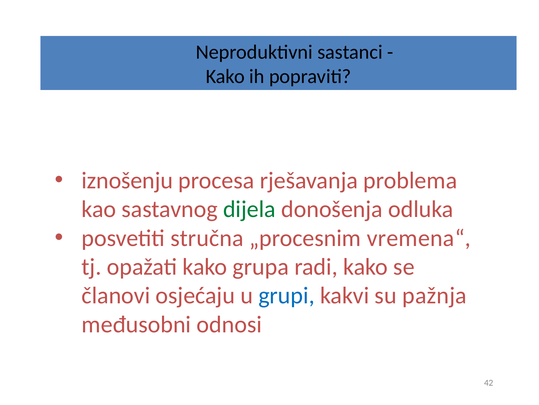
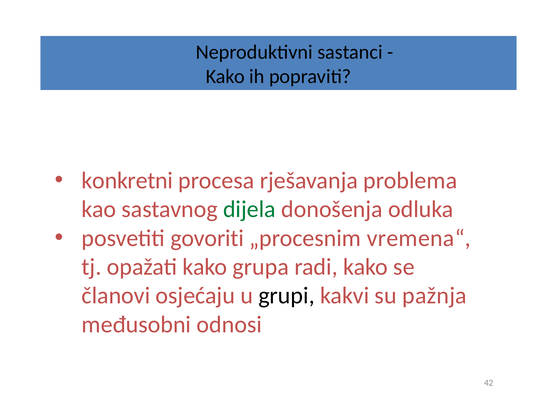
iznošenju: iznošenju -> konkretni (127, 180)
stručna: stručna -> govoriti (207, 238)
grupi colour: blue -> black (286, 295)
